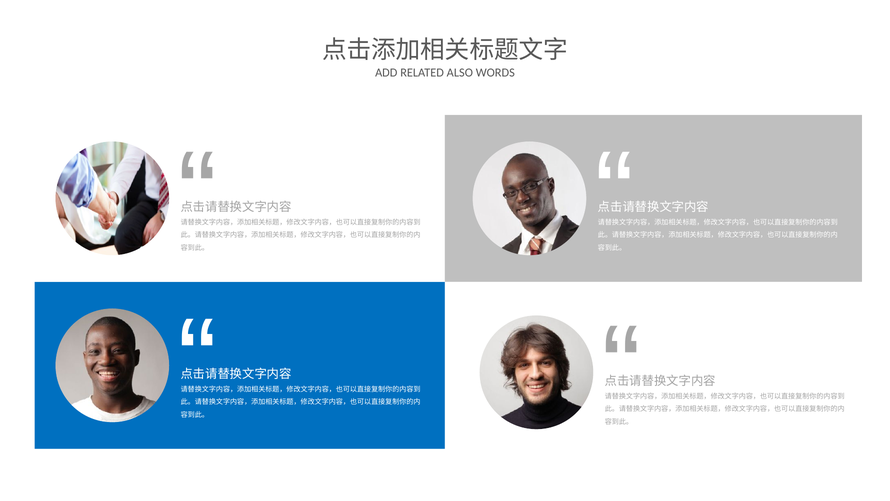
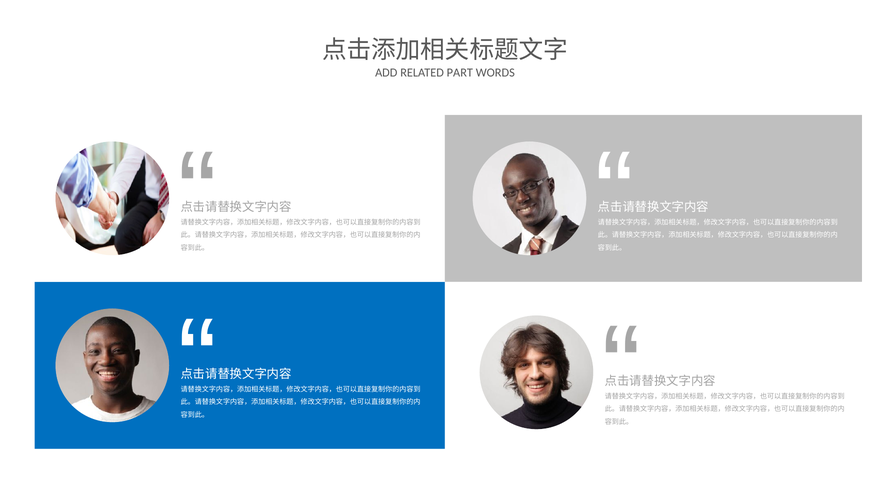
ALSO: ALSO -> PART (460, 73)
